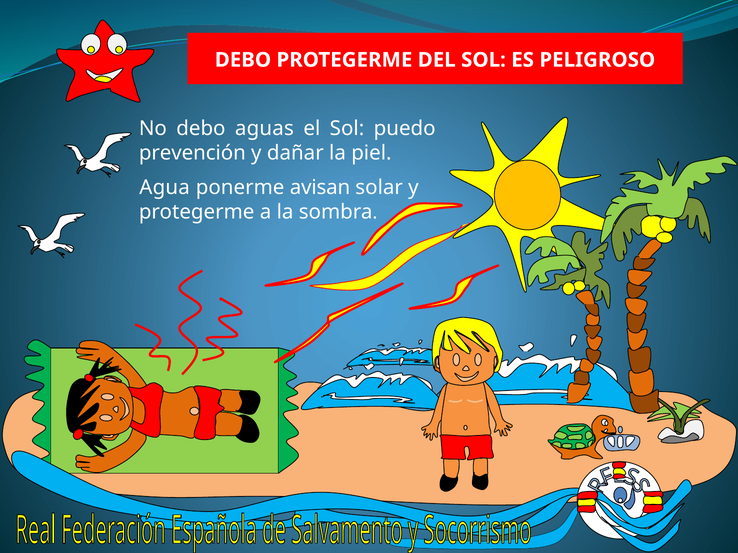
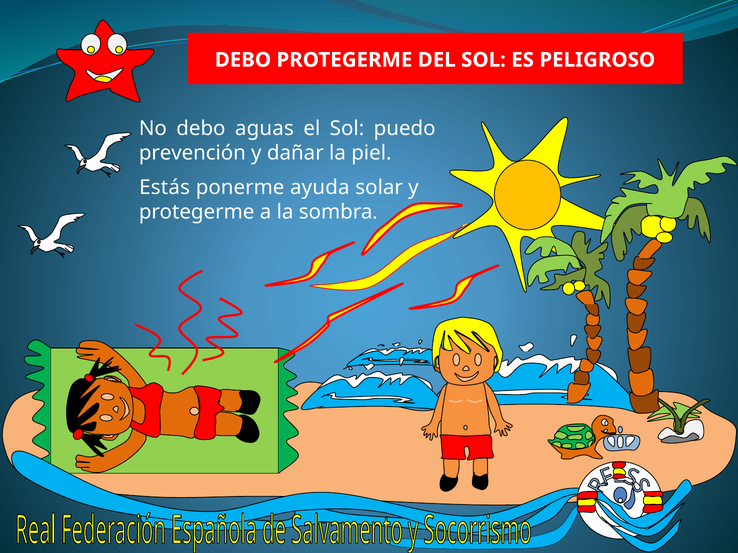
Agua: Agua -> Estás (165, 188)
avisan: avisan -> ayuda (320, 188)
